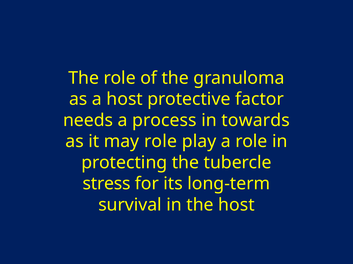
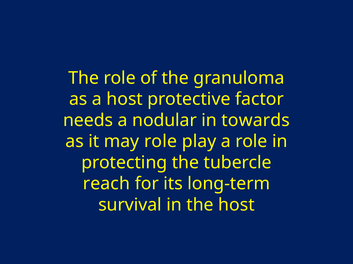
process: process -> nodular (165, 121)
stress: stress -> reach (106, 184)
